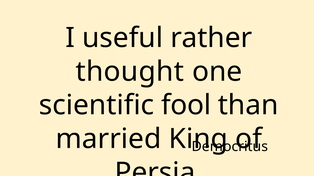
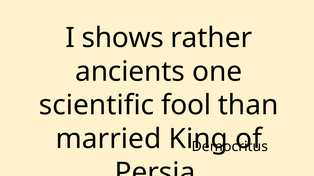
useful: useful -> shows (123, 38)
thought: thought -> ancients (130, 72)
